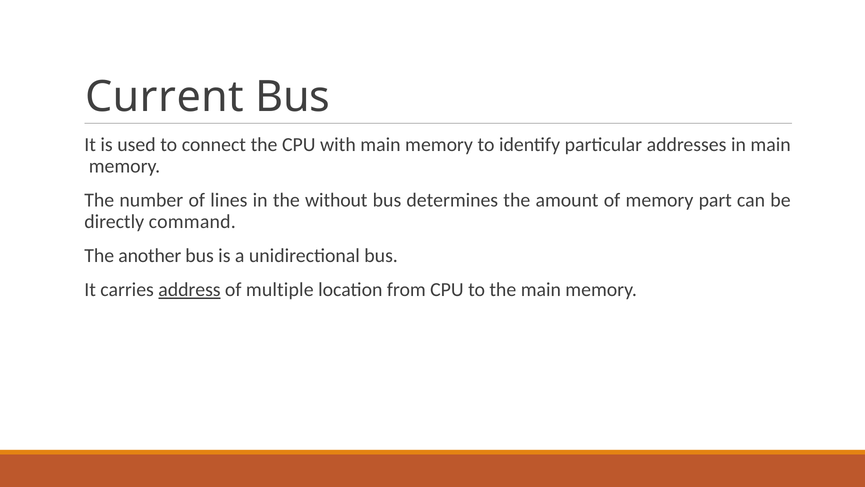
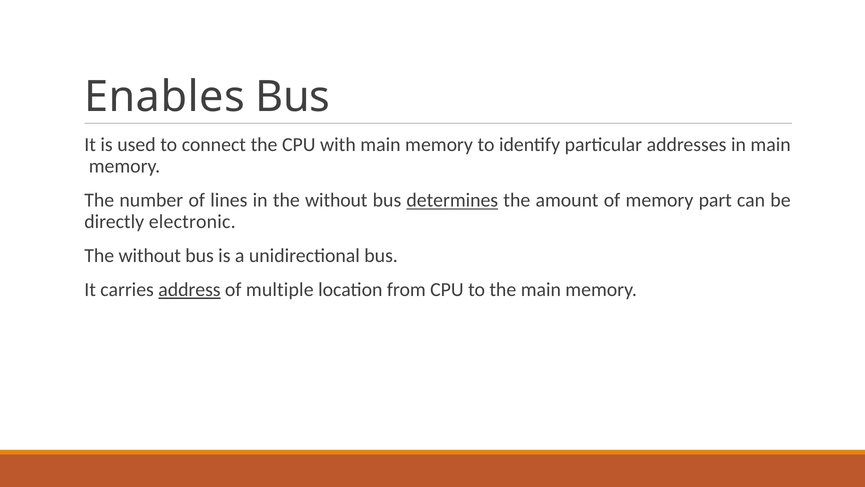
Current: Current -> Enables (165, 97)
determines underline: none -> present (452, 200)
command: command -> electronic (192, 222)
another: another -> without (150, 256)
